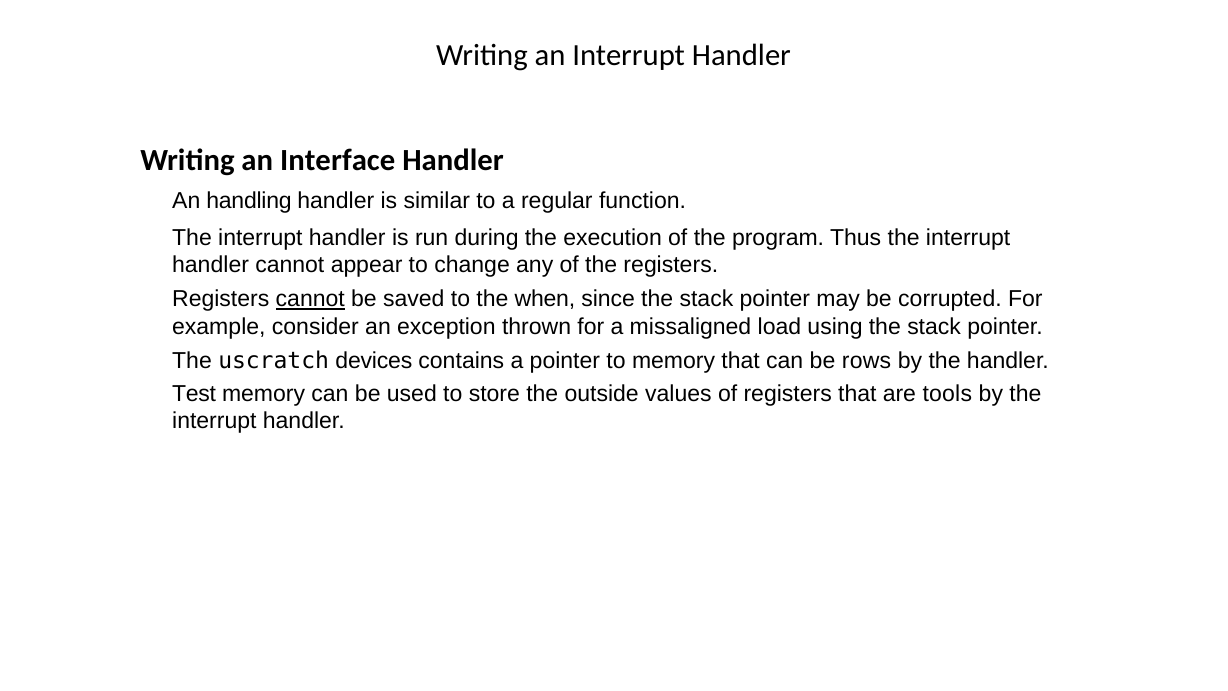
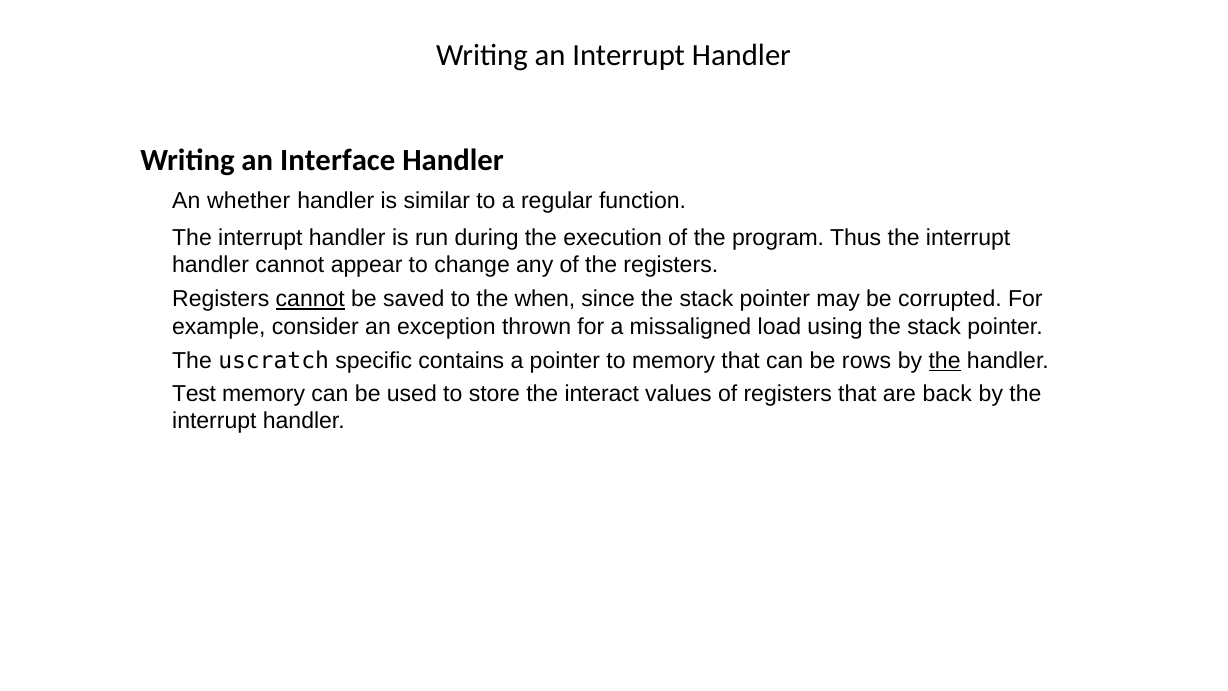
handling: handling -> whether (249, 201)
devices: devices -> specific (374, 361)
the underline: none -> present (945, 361)
outside: outside -> interact (602, 393)
tools: tools -> back (947, 393)
